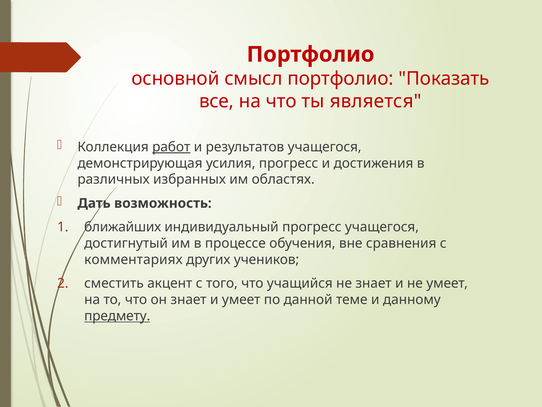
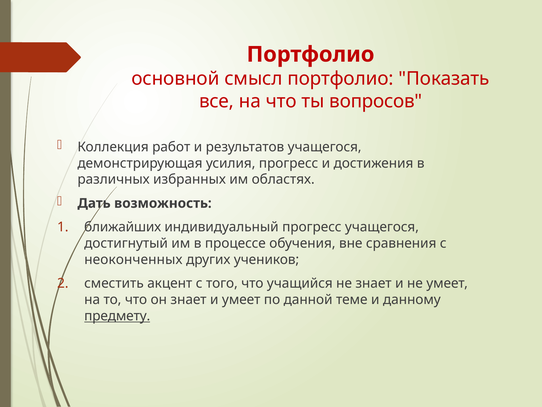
является: является -> вопросов (376, 101)
работ underline: present -> none (171, 147)
комментариях: комментариях -> неоконченных (133, 259)
